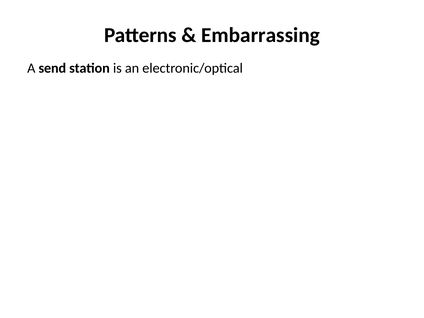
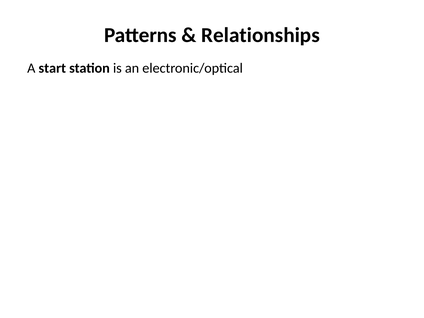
Embarrassing: Embarrassing -> Relationships (261, 35)
send: send -> start (52, 68)
